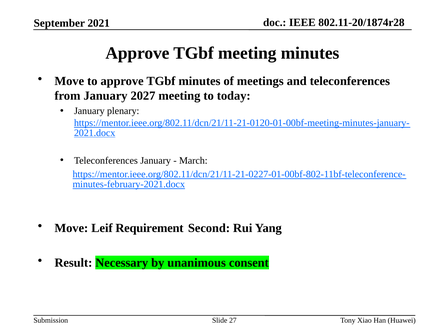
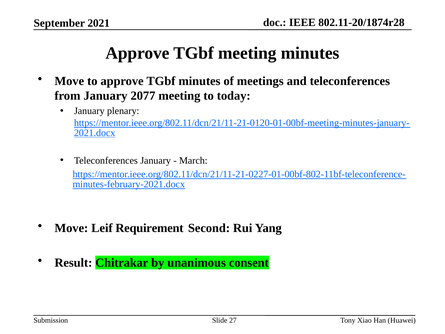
2027: 2027 -> 2077 (143, 96)
Necessary: Necessary -> Chitrakar (122, 262)
